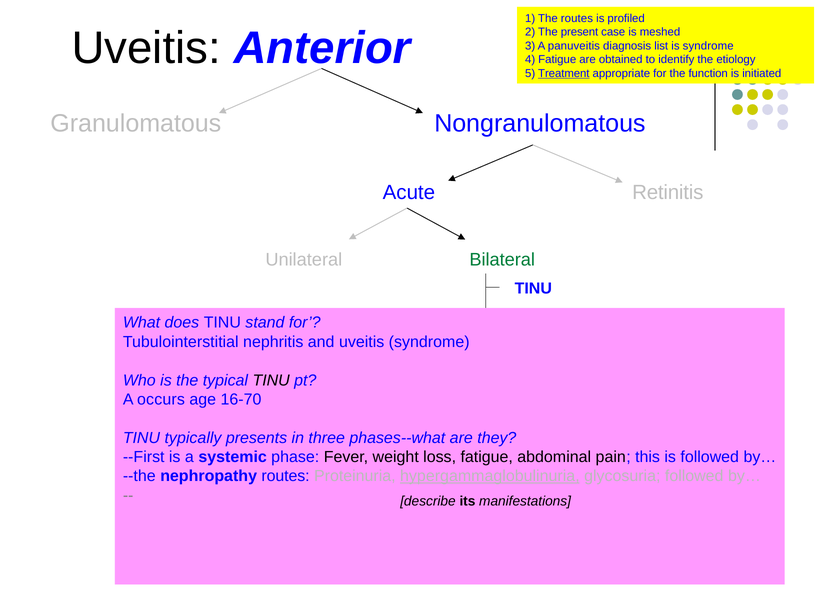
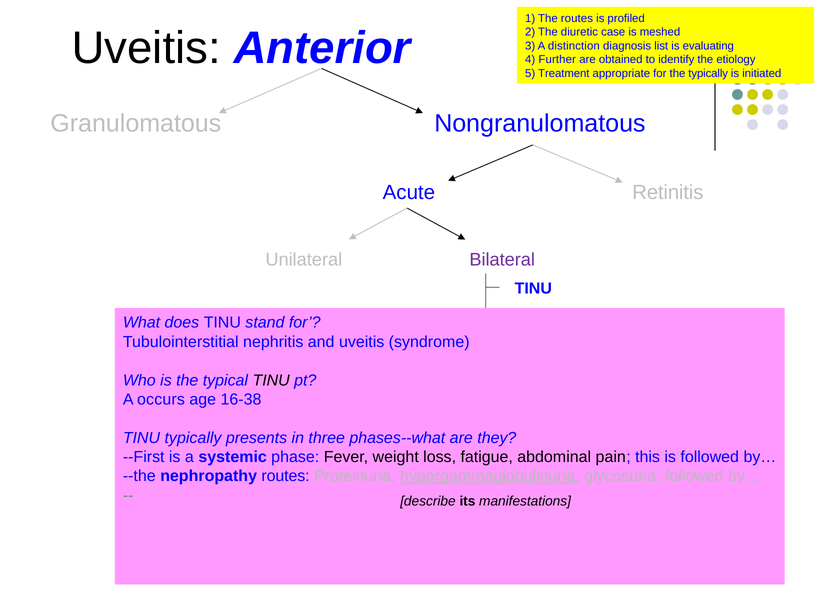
The present: present -> diuretic (579, 32)
panuveitis: panuveitis -> distinction (574, 46)
is syndrome: syndrome -> evaluating (708, 46)
4 Fatigue: Fatigue -> Further (557, 60)
Treatment underline: present -> none (564, 73)
the function: function -> typically (708, 73)
Bilateral colour: green -> purple (502, 260)
16-70: 16-70 -> 16-38 (241, 399)
